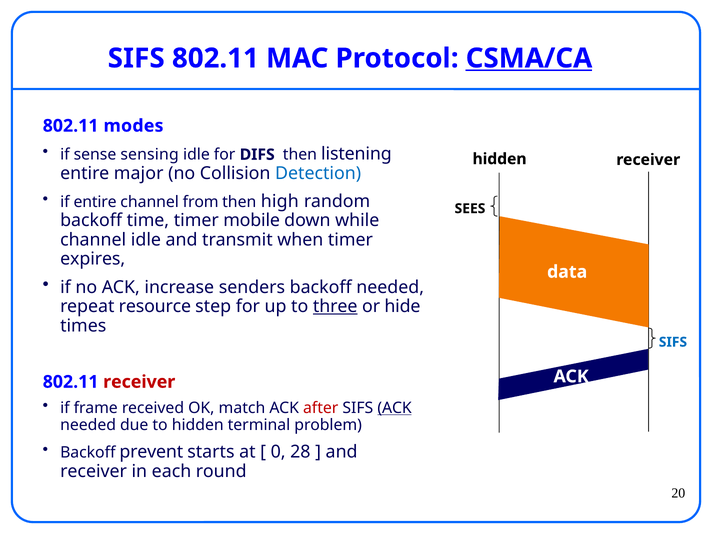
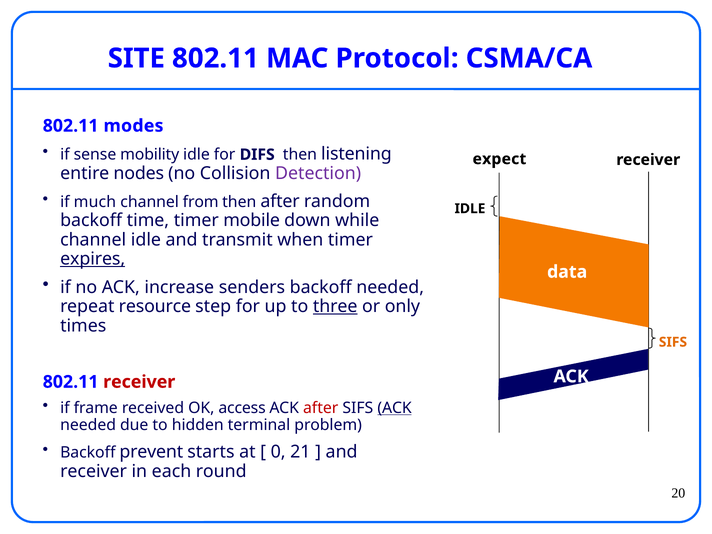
SIFS: SIFS -> SITE (136, 58)
CSMA/CA underline: present -> none (529, 58)
sensing: sensing -> mobility (150, 155)
hidden: hidden -> expect (499, 159)
major: major -> nodes (139, 173)
Detection colour: blue -> purple (318, 173)
if entire: entire -> much (95, 202)
then high: high -> after (280, 201)
SEES: SEES -> IDLE (470, 209)
expires underline: none -> present (93, 259)
hide: hide -> only (402, 306)
SIFS colour: blue -> orange (673, 342)
match: match -> access (242, 408)
28: 28 -> 21 (300, 452)
